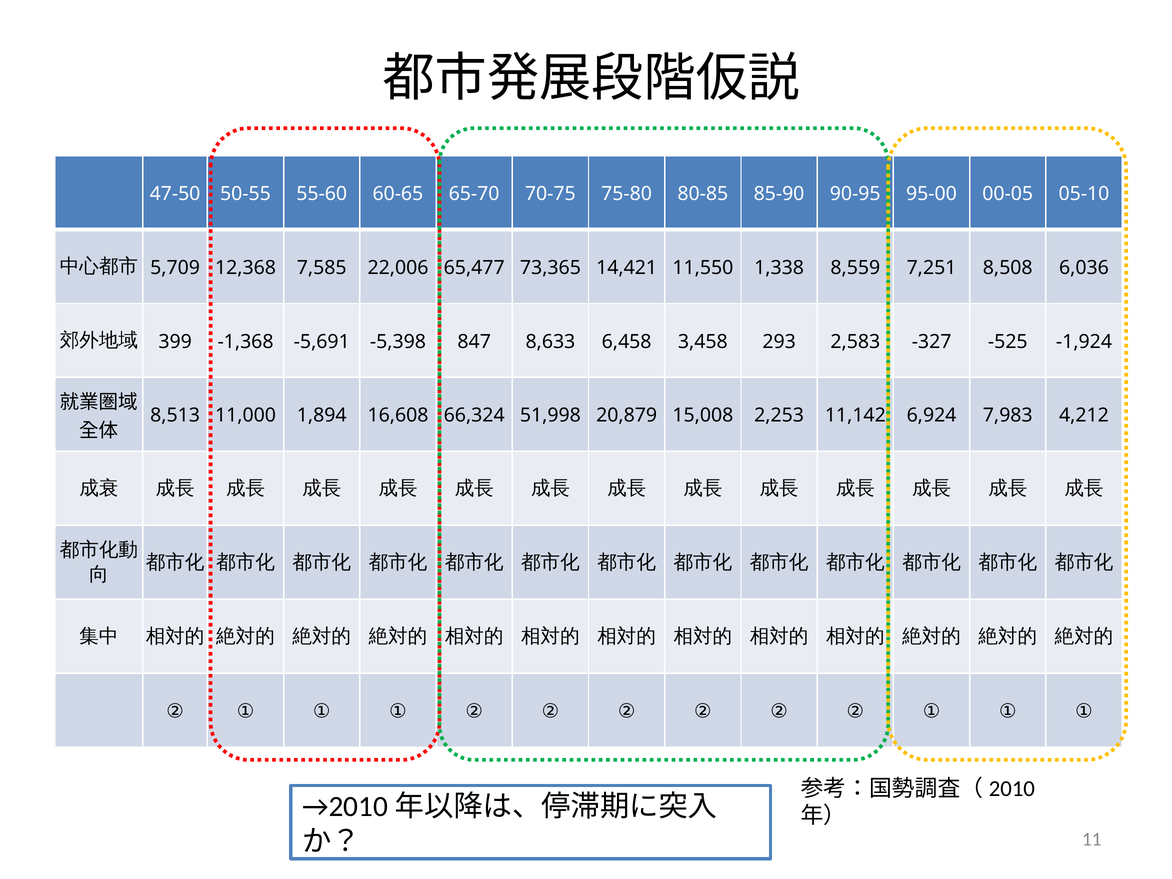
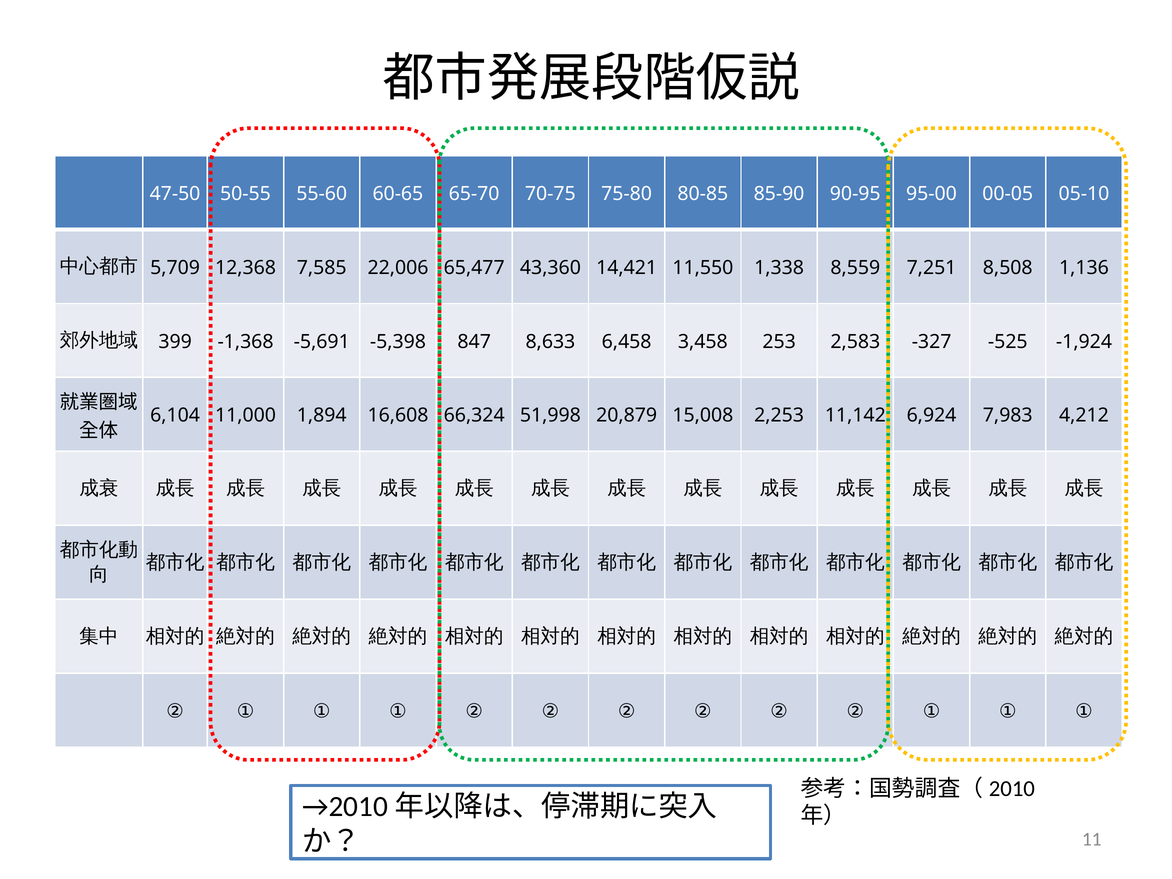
73,365: 73,365 -> 43,360 (550, 268)
6,036: 6,036 -> 1,136 (1084, 268)
293: 293 -> 253 (779, 342)
8,513: 8,513 -> 6,104 (175, 416)
